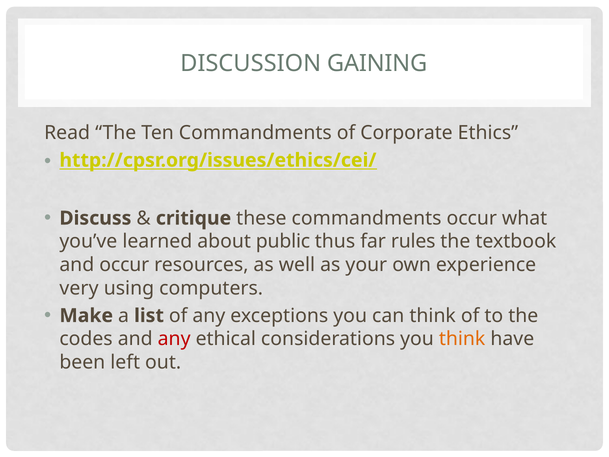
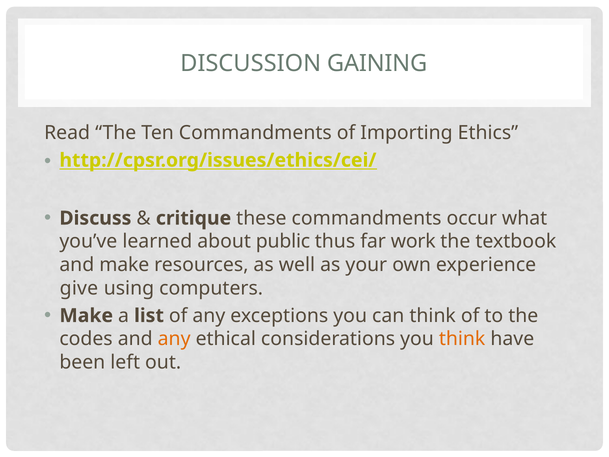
Corporate: Corporate -> Importing (407, 133)
rules: rules -> work (413, 241)
and occur: occur -> make (124, 265)
very: very -> give (79, 288)
any colour: red -> orange (174, 339)
